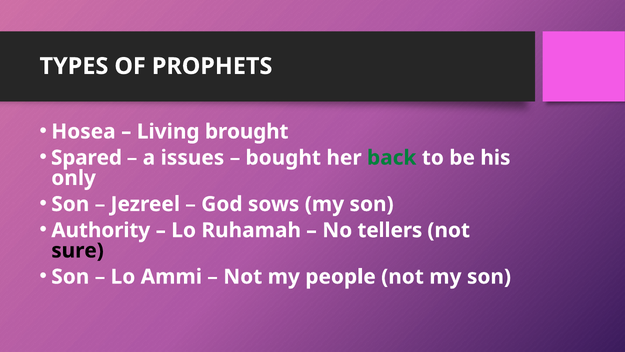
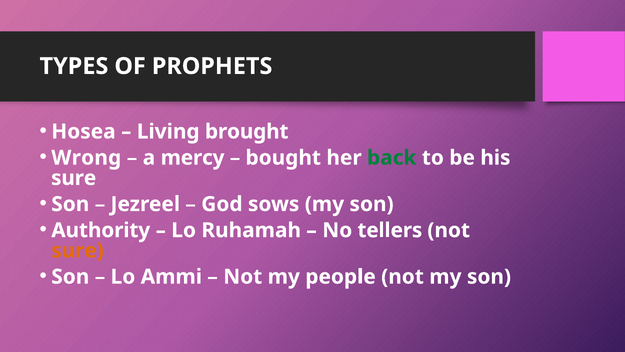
Spared: Spared -> Wrong (86, 158)
issues: issues -> mercy (193, 158)
only: only -> sure (74, 178)
sure colour: black -> orange (78, 250)
